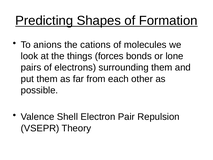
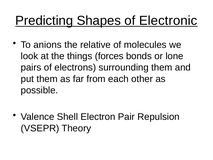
Formation: Formation -> Electronic (168, 21)
cations: cations -> relative (95, 45)
